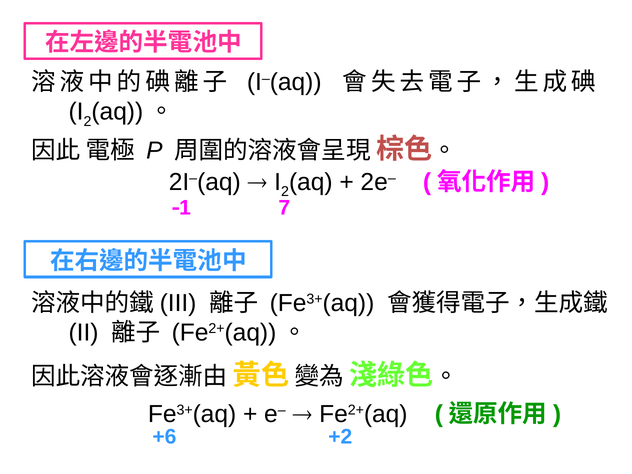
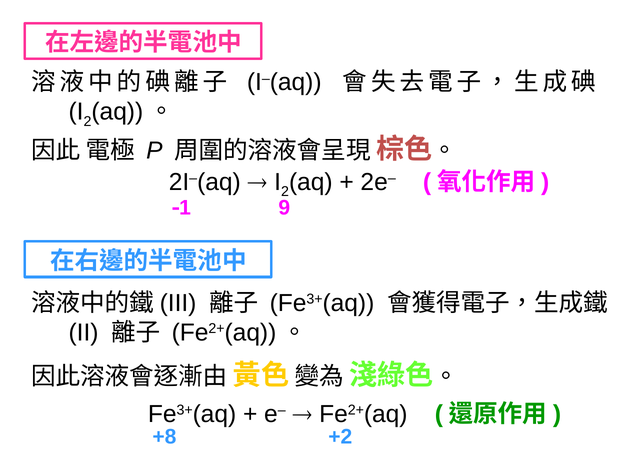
7: 7 -> 9 (284, 208)
+6: +6 -> +8 (164, 437)
